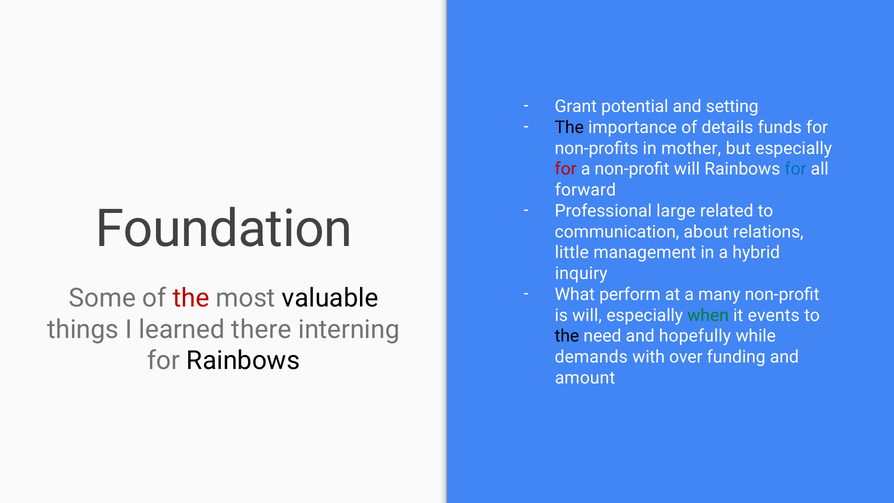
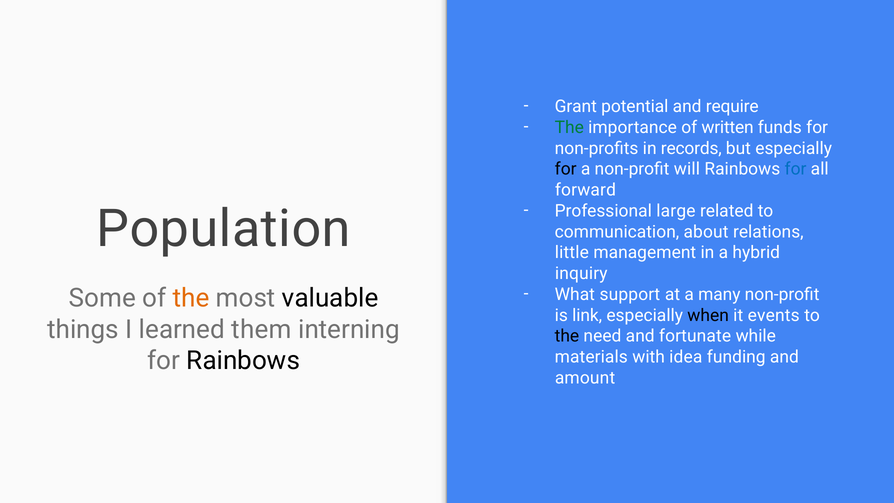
setting: setting -> require (732, 107)
The colour: black -> green (569, 127)
details: details -> written (728, 127)
mother: mother -> records (691, 148)
for colour: red -> black (566, 169)
Foundation: Foundation -> Population (223, 229)
perform: perform -> support (630, 294)
the colour: red -> orange (191, 298)
is will: will -> link (587, 315)
when colour: green -> black (708, 315)
there: there -> them (262, 329)
hopefully: hopefully -> fortunate (695, 336)
demands: demands -> materials (591, 357)
over: over -> idea (686, 357)
